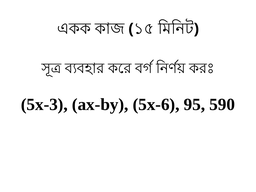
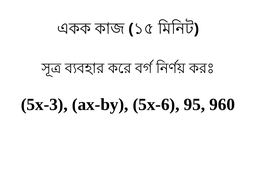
590: 590 -> 960 (222, 104)
